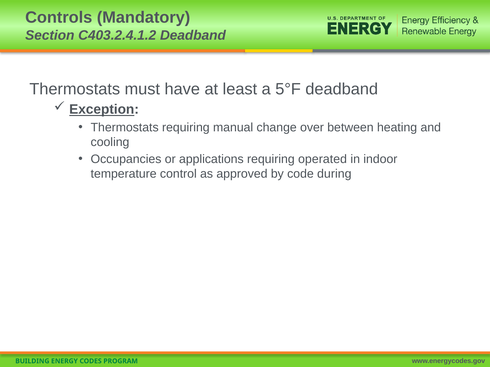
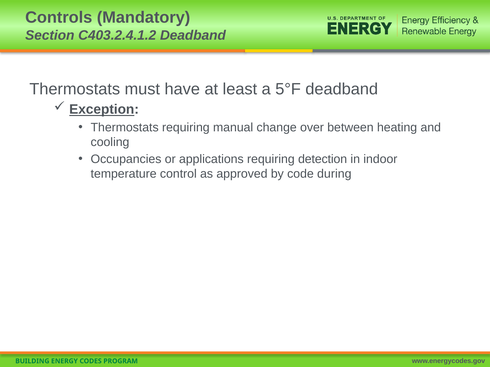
operated: operated -> detection (323, 159)
